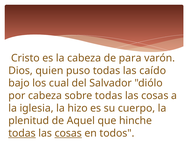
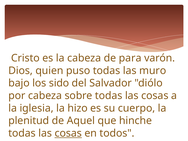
caído: caído -> muro (153, 71)
cual: cual -> sido (59, 83)
todas underline: present -> none (22, 133)
